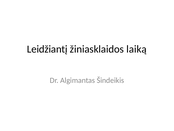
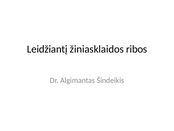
laiką: laiką -> ribos (137, 49)
